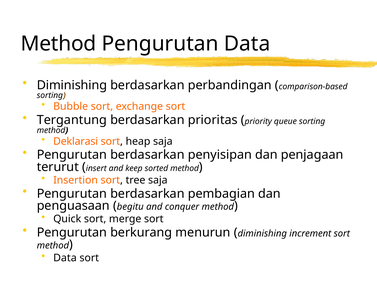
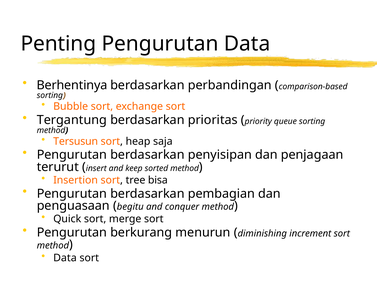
Method: Method -> Penting (58, 44)
Diminishing: Diminishing -> Berhentinya (72, 85)
Deklarasi: Deklarasi -> Tersusun (76, 141)
tree saja: saja -> bisa (158, 180)
